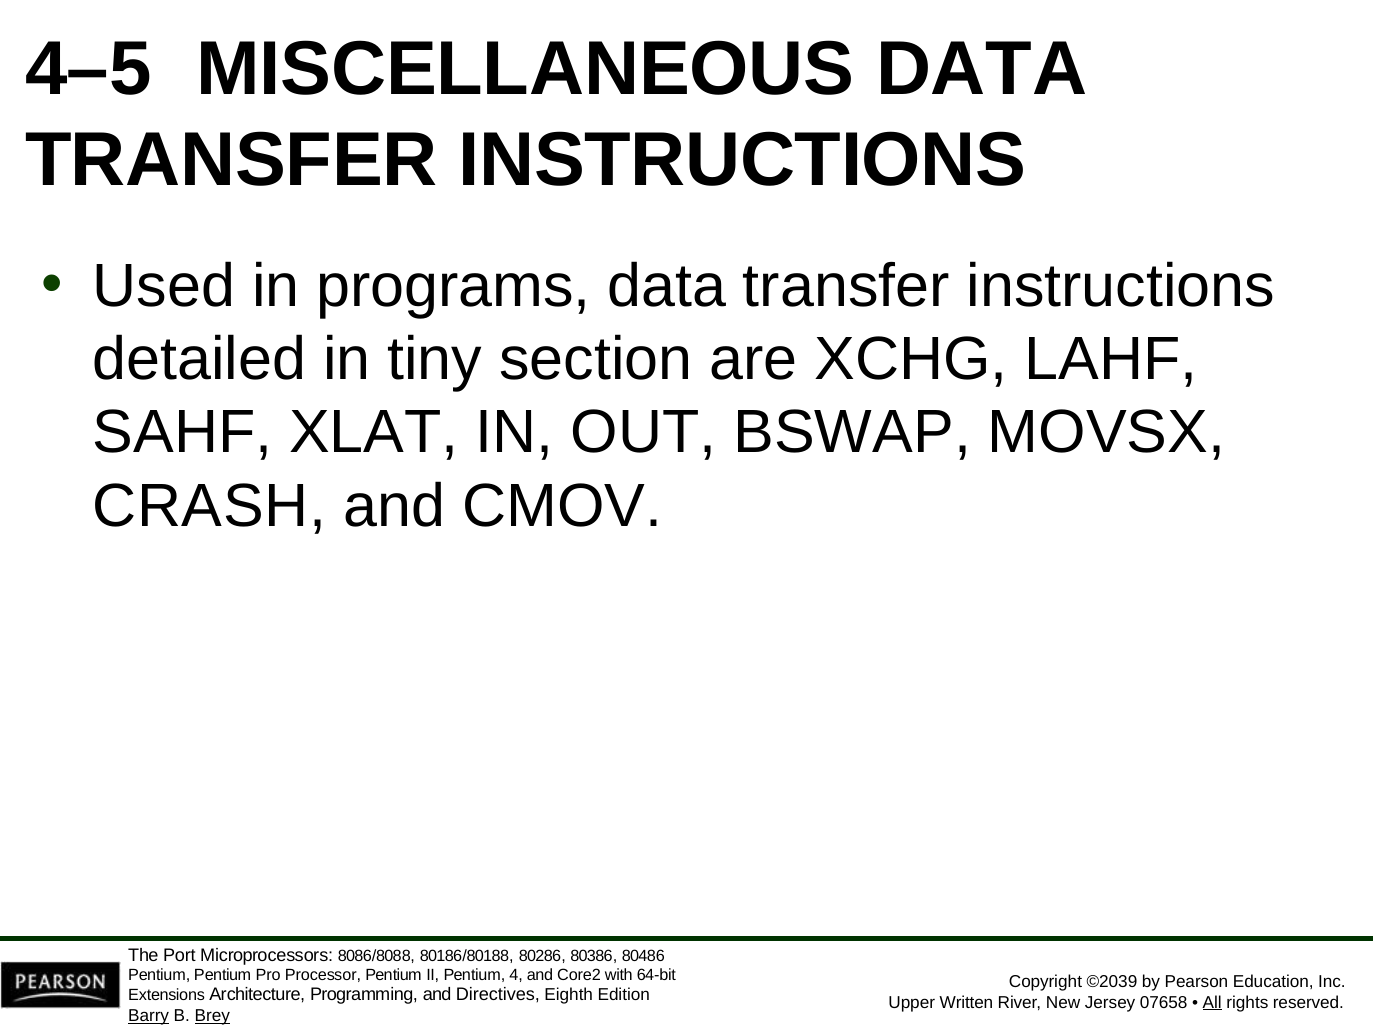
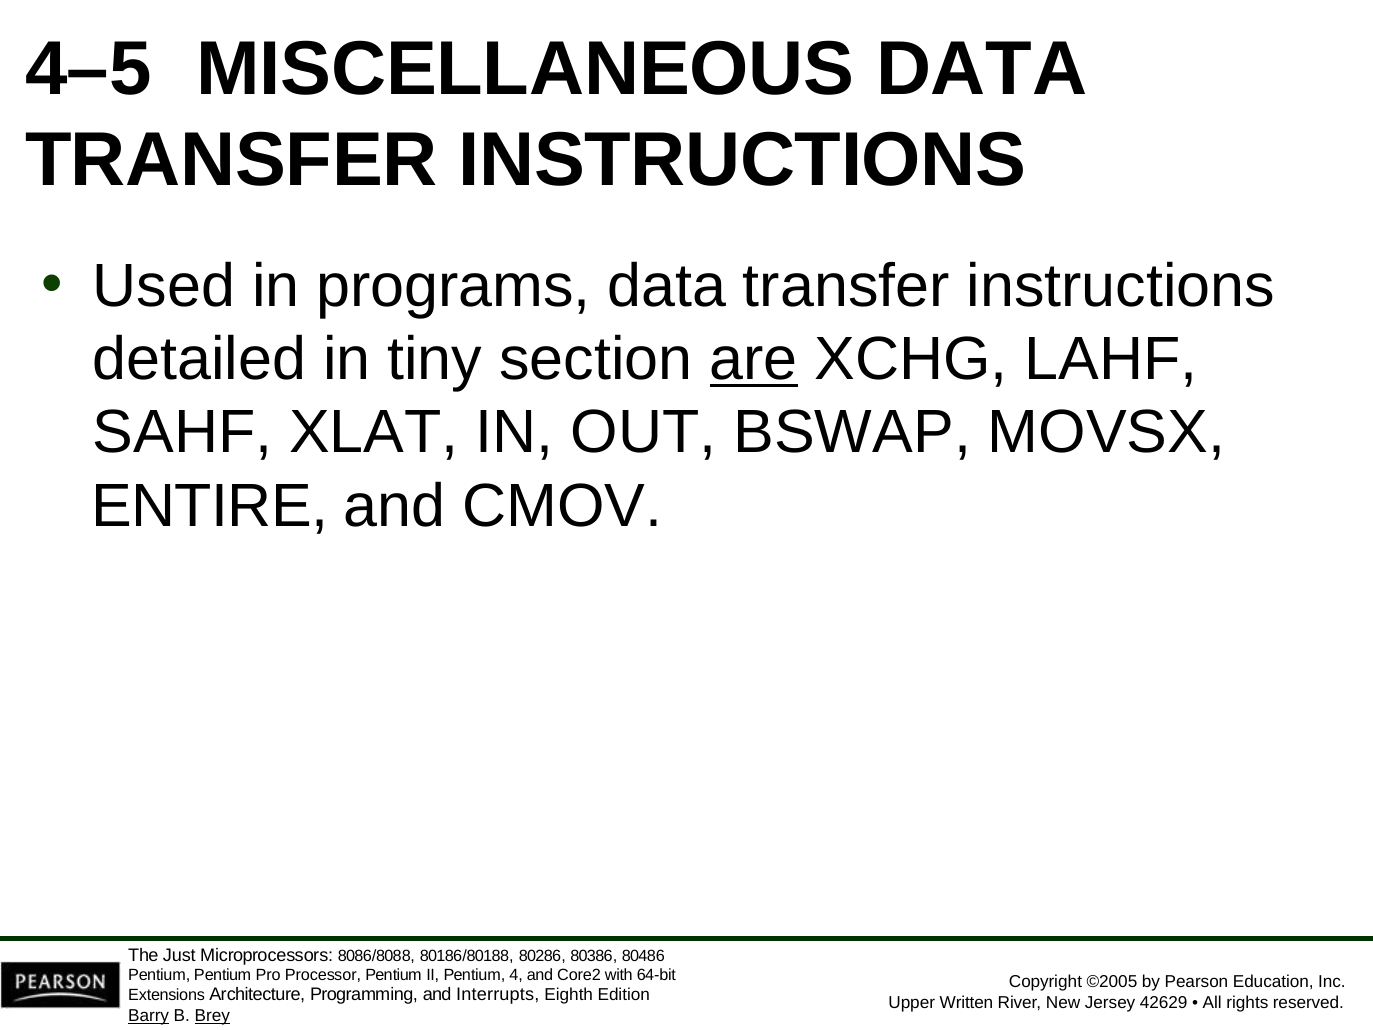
are underline: none -> present (754, 359)
CRASH: CRASH -> ENTIRE (210, 506)
Port: Port -> Just (179, 955)
©2039: ©2039 -> ©2005 (1112, 981)
Directives: Directives -> Interrupts (498, 994)
07658: 07658 -> 42629 (1164, 1002)
All underline: present -> none (1212, 1002)
